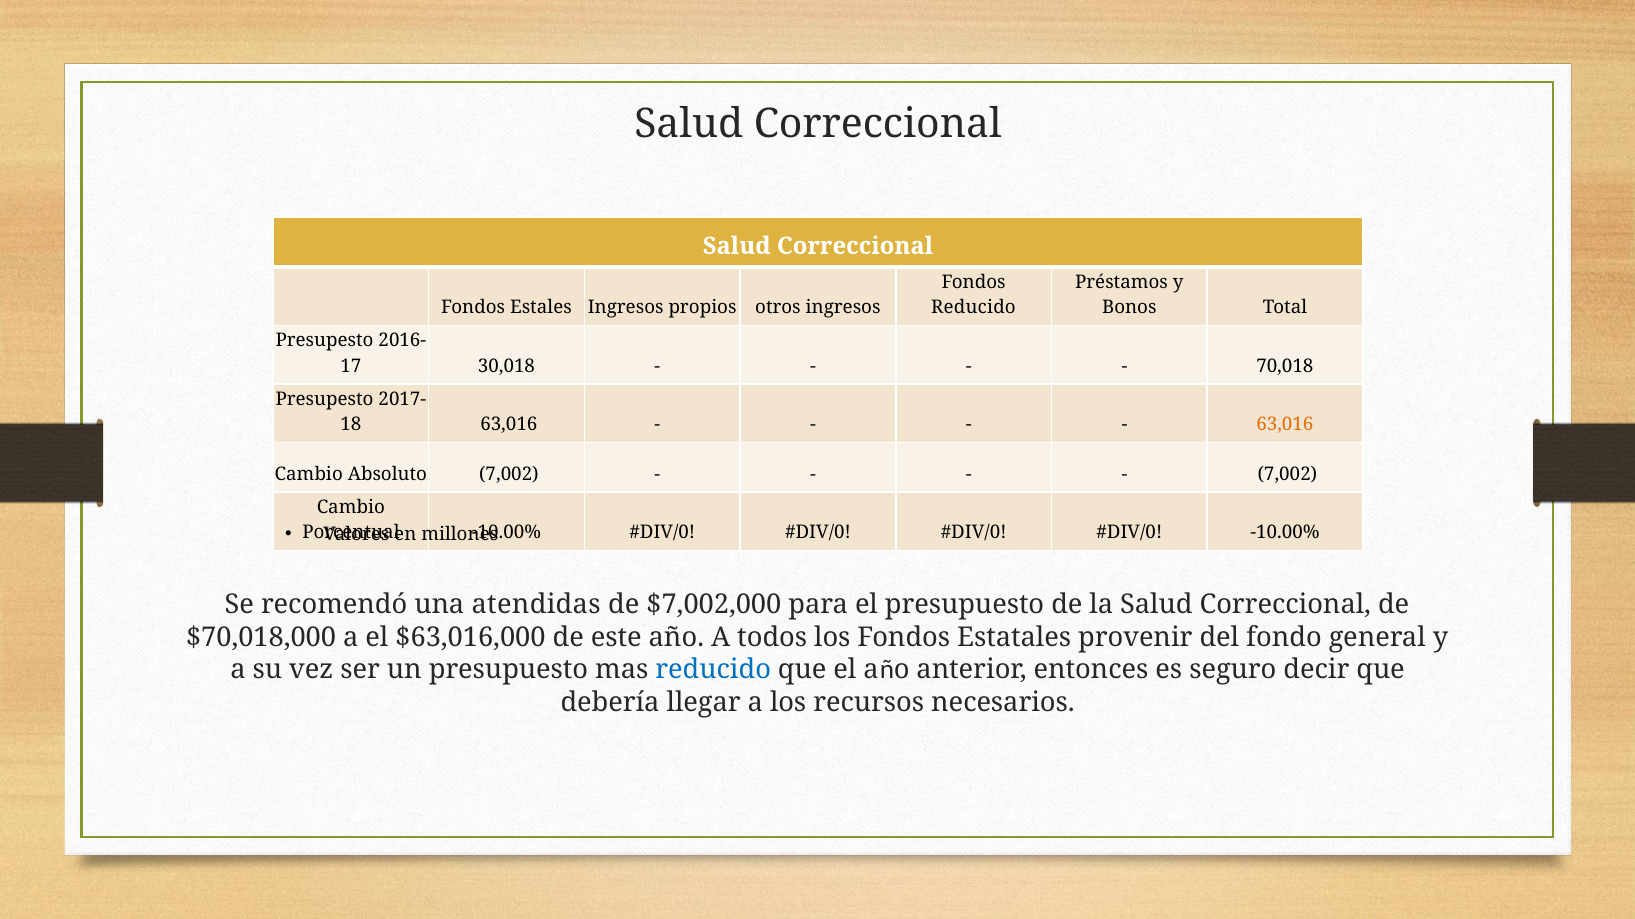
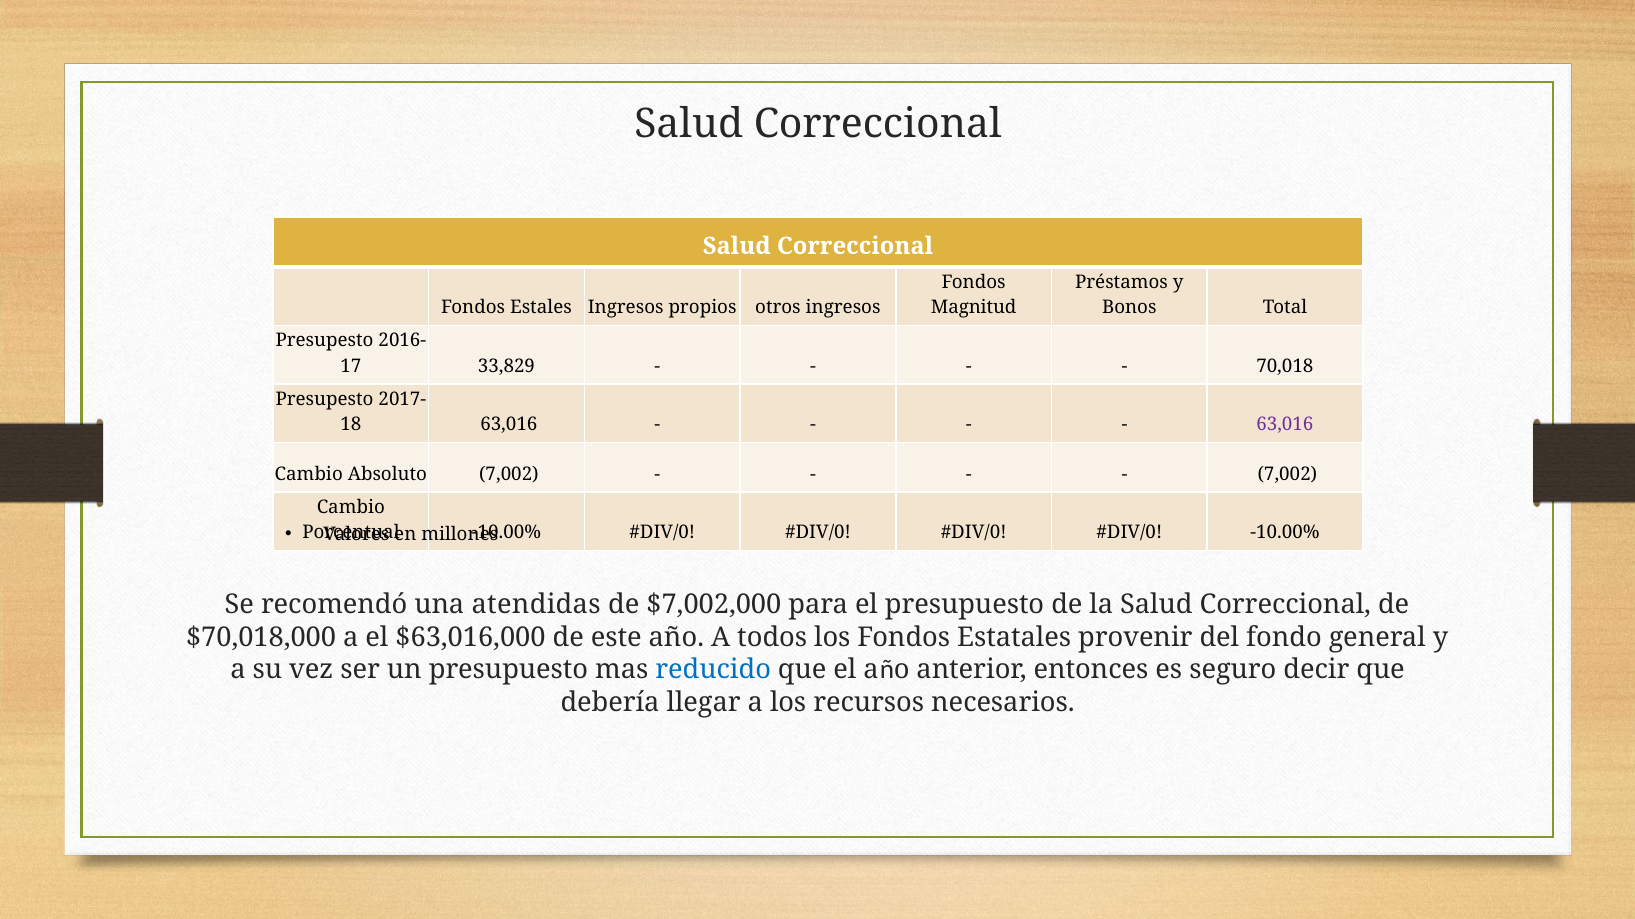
Reducido: Reducido -> Magnitud (974, 308)
30,018: 30,018 -> 33,829 (506, 366)
63,016 colour: orange -> purple (1285, 425)
